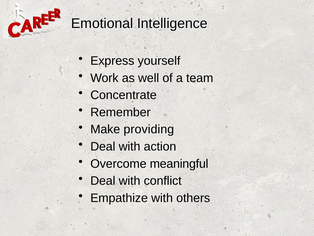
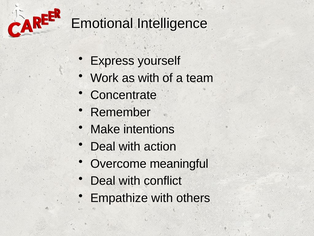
as well: well -> with (149, 78)
providing: providing -> intentions (149, 129)
